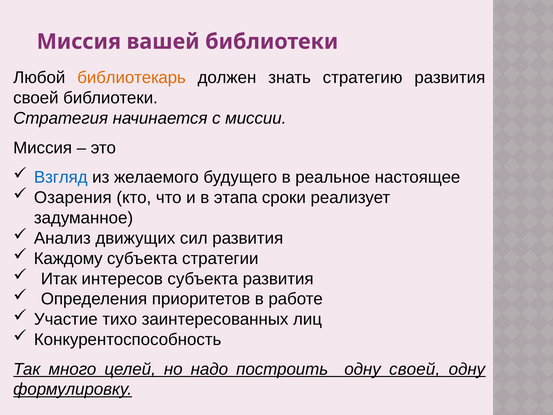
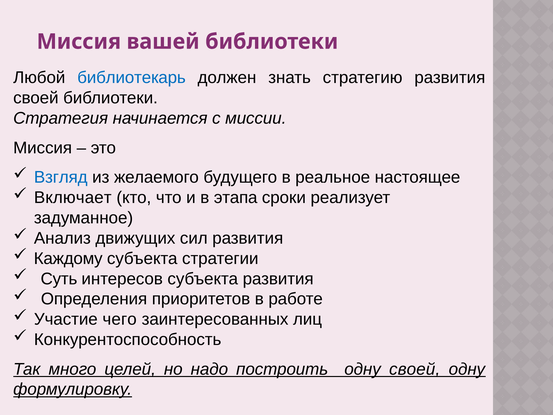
библиотекарь colour: orange -> blue (132, 78)
Озарения: Озарения -> Включает (73, 198)
Итак: Итак -> Суть (59, 279)
тихо: тихо -> чего (120, 319)
